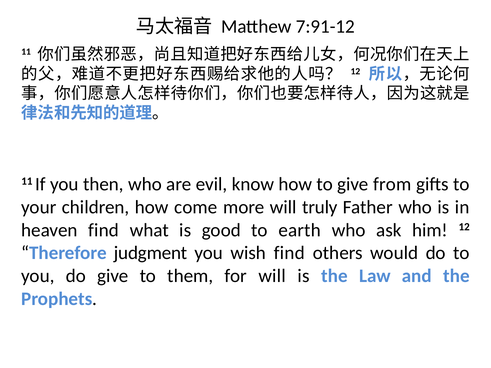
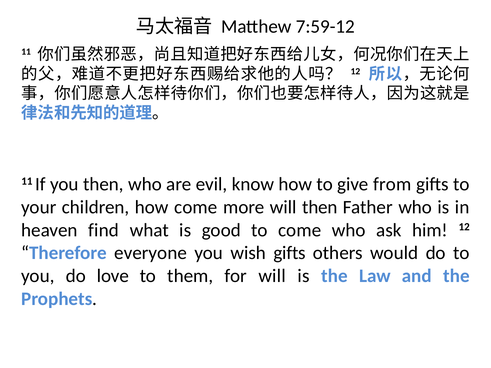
7:91-12: 7:91-12 -> 7:59-12 (325, 27)
will truly: truly -> then (320, 207)
to earth: earth -> come (300, 230)
judgment: judgment -> everyone (151, 253)
wish find: find -> gifts (290, 253)
do give: give -> love (113, 276)
